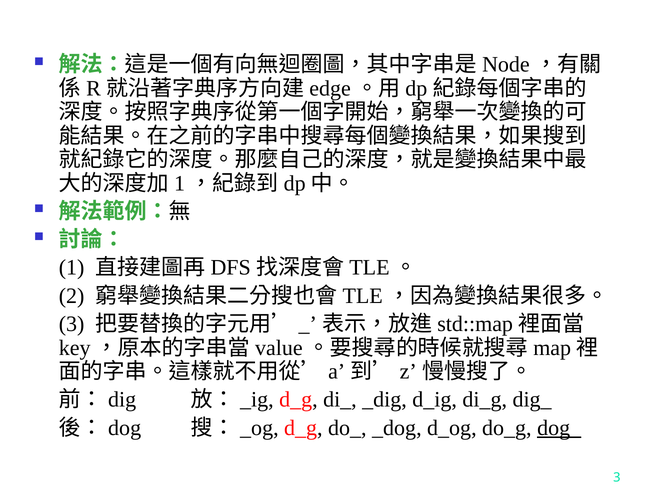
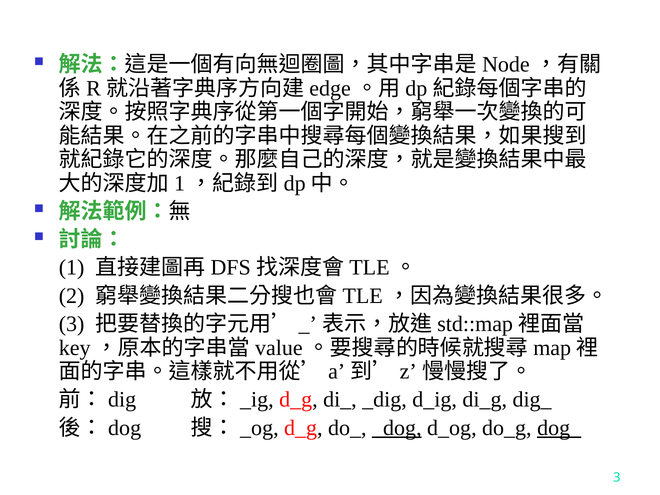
_dog underline: none -> present (397, 428)
